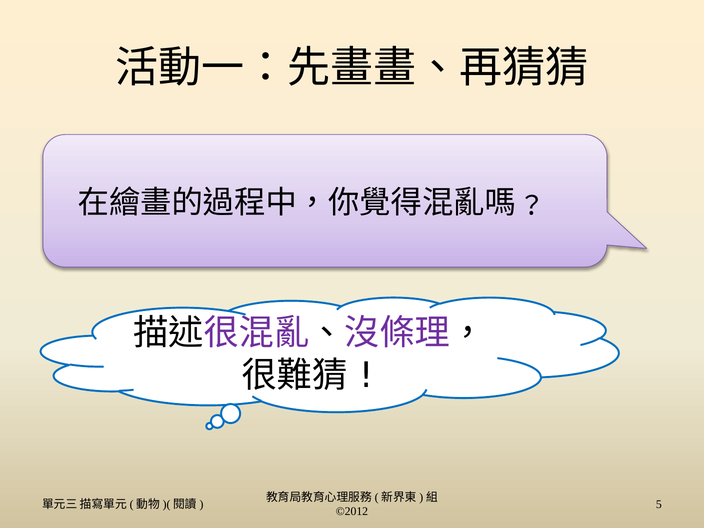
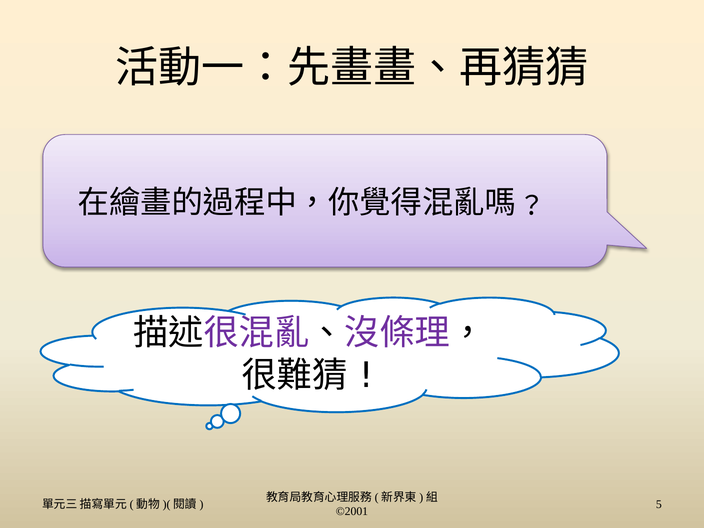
©2012: ©2012 -> ©2001 (352, 511)
